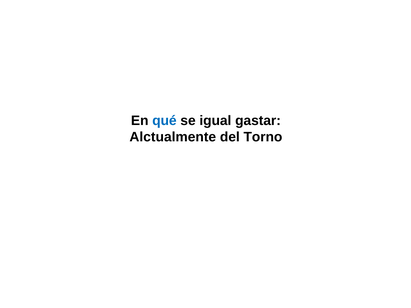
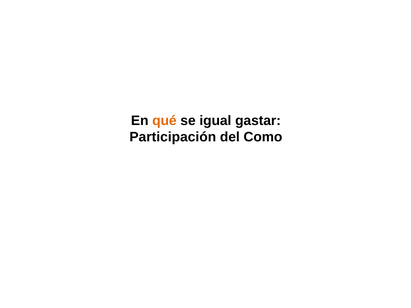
qué colour: blue -> orange (164, 121)
Alctualmente: Alctualmente -> Participación (173, 137)
Torno: Torno -> Como (263, 137)
